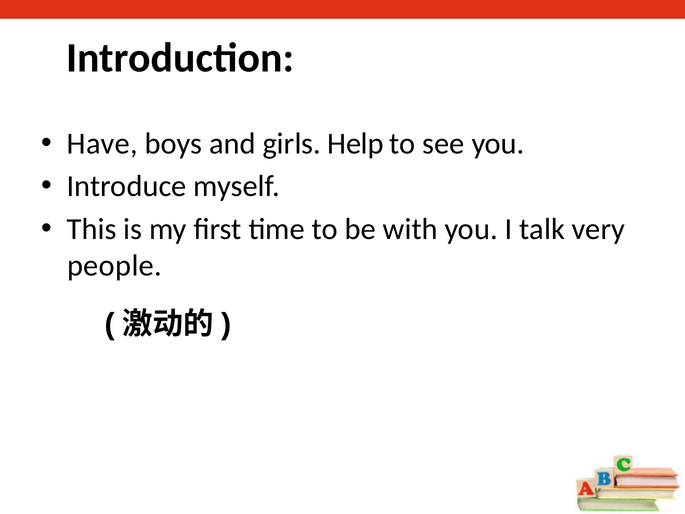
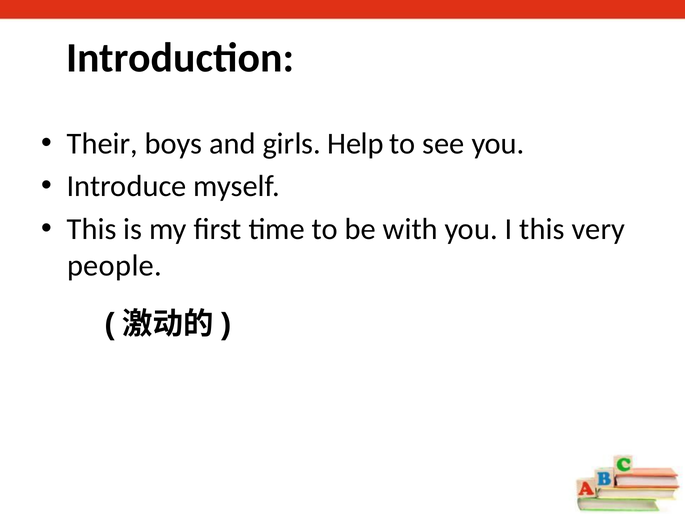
Have: Have -> Their (102, 144)
I talk: talk -> this (542, 229)
